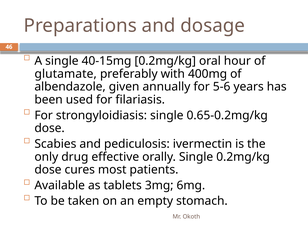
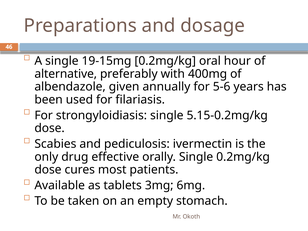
40-15mg: 40-15mg -> 19-15mg (107, 61)
glutamate: glutamate -> alternative (66, 74)
0.65-0.2mg/kg: 0.65-0.2mg/kg -> 5.15-0.2mg/kg (227, 115)
